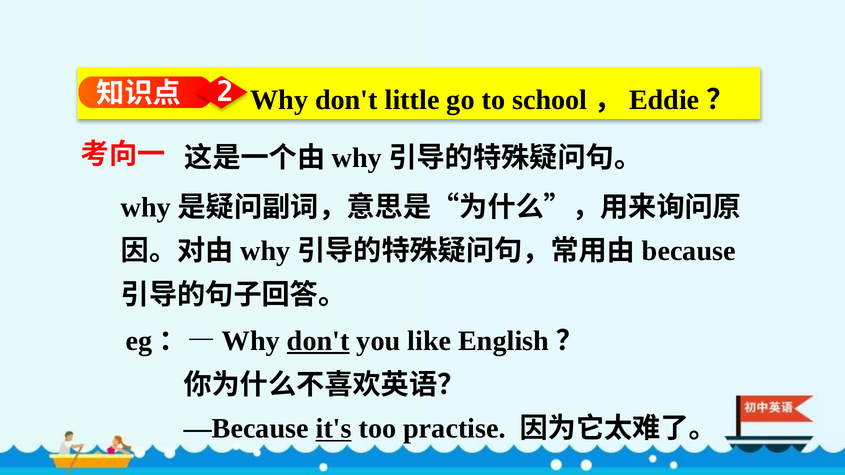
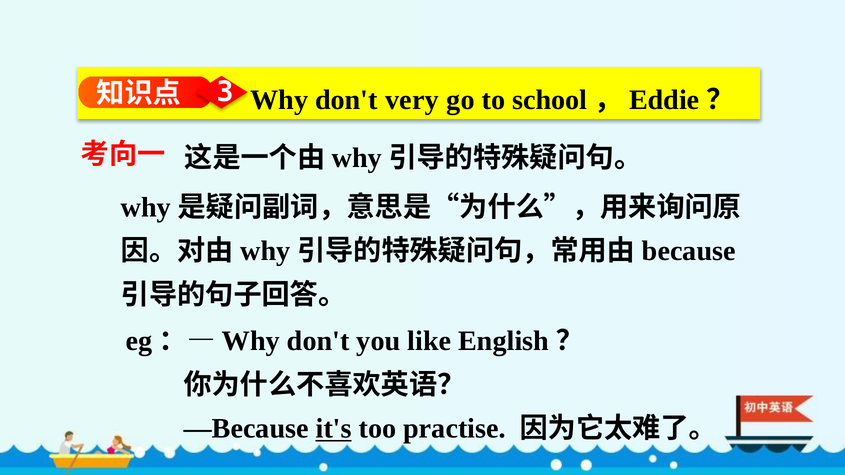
2: 2 -> 3 (225, 92)
little: little -> very (412, 100)
don't underline: present -> none (318, 341)
